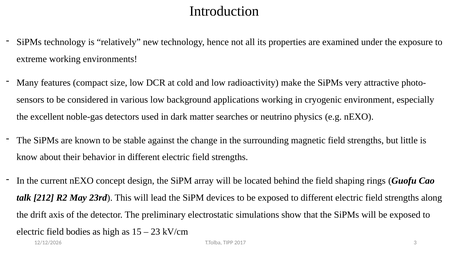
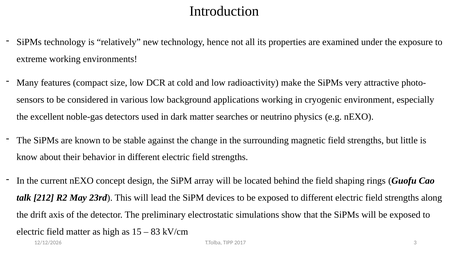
field bodies: bodies -> matter (78, 231)
23: 23 -> 83 (155, 231)
